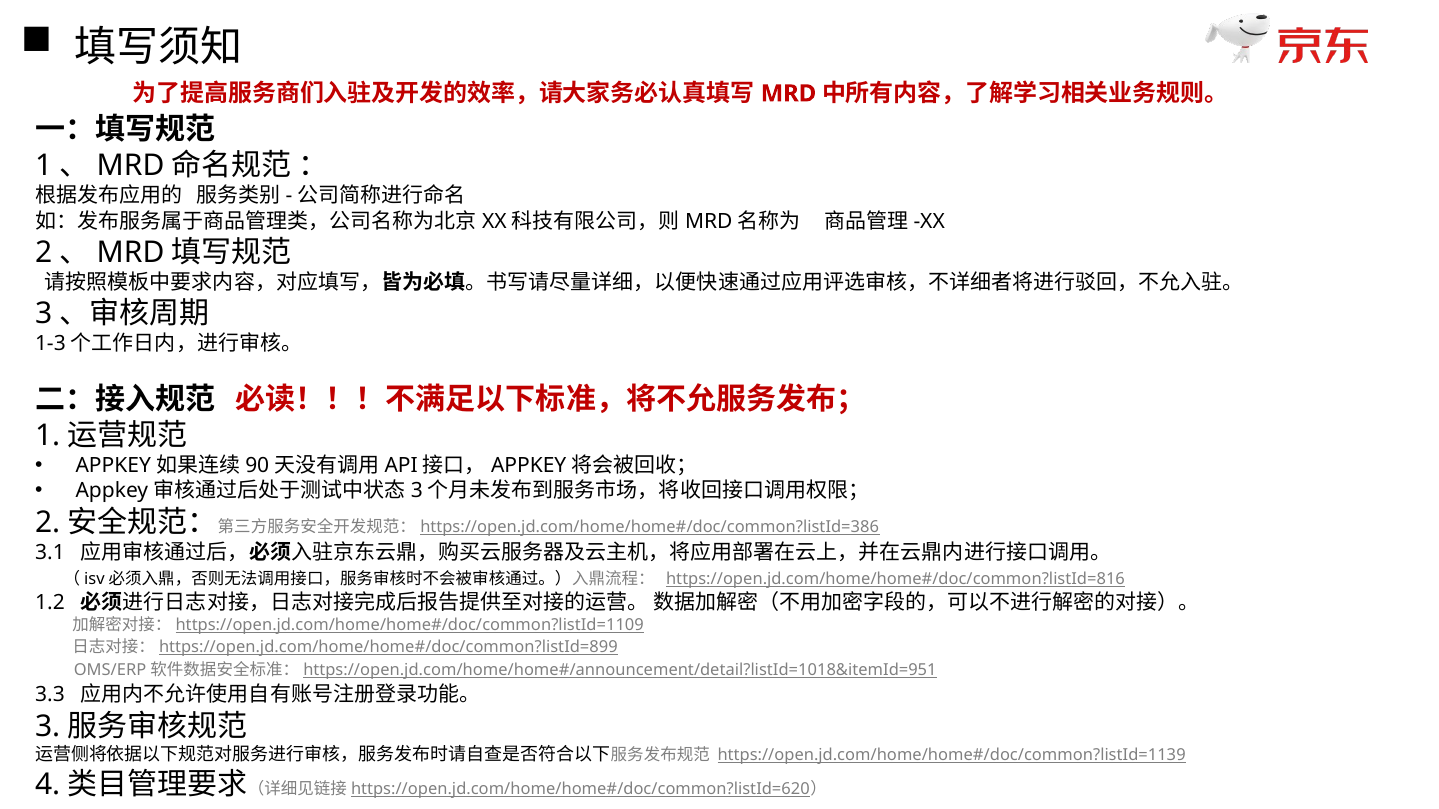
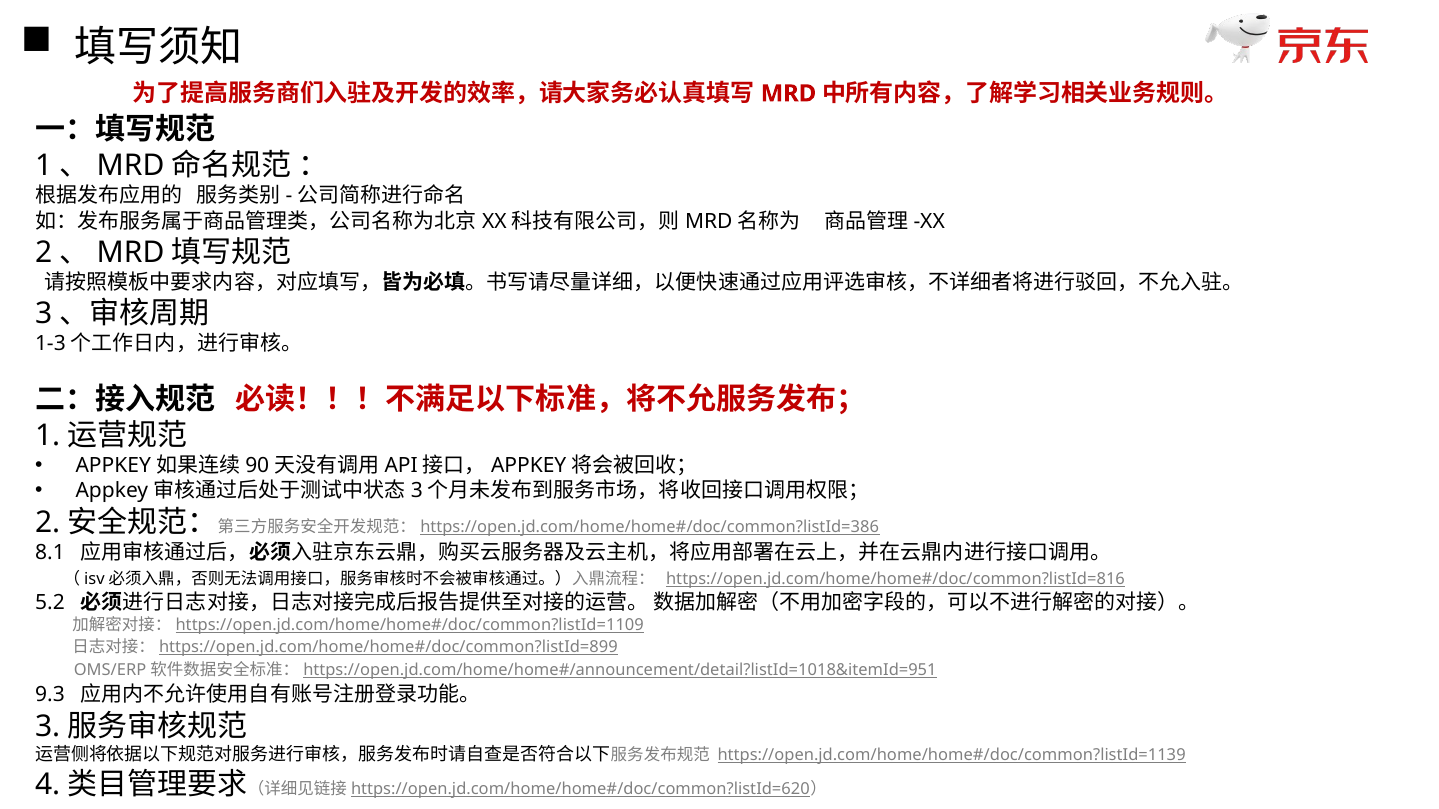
3.1: 3.1 -> 8.1 (50, 552)
1.2: 1.2 -> 5.2 (50, 603)
3.3: 3.3 -> 9.3 (50, 695)
